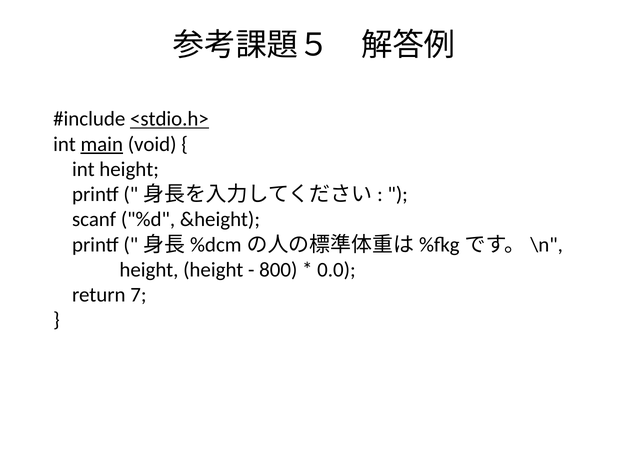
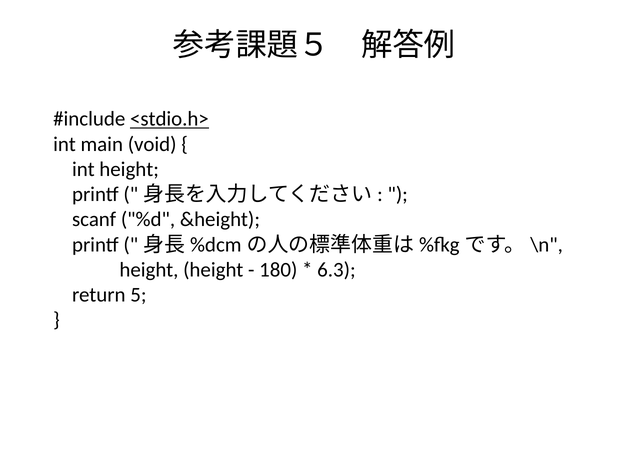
main underline: present -> none (102, 144)
800: 800 -> 180 (278, 270)
0.0: 0.0 -> 6.3 (336, 270)
7: 7 -> 5 (138, 295)
